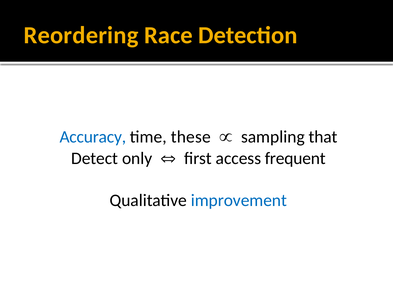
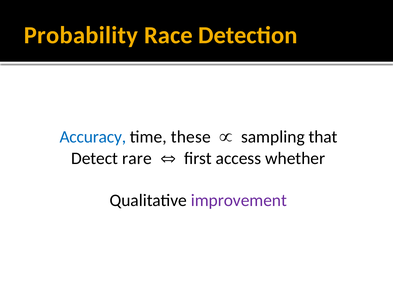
Reordering: Reordering -> Probability (81, 35)
only: only -> rare (137, 158)
frequent: frequent -> whether (295, 158)
improvement colour: blue -> purple (239, 200)
